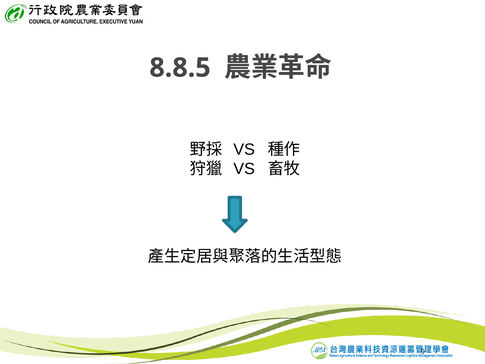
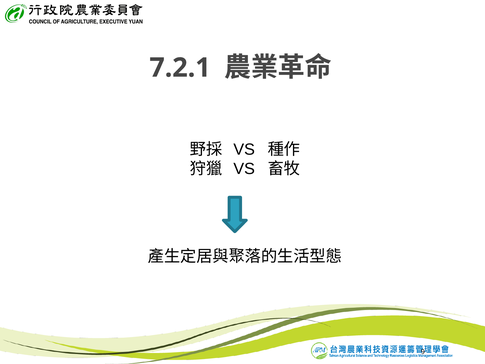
8.8.5: 8.8.5 -> 7.2.1 (180, 68)
